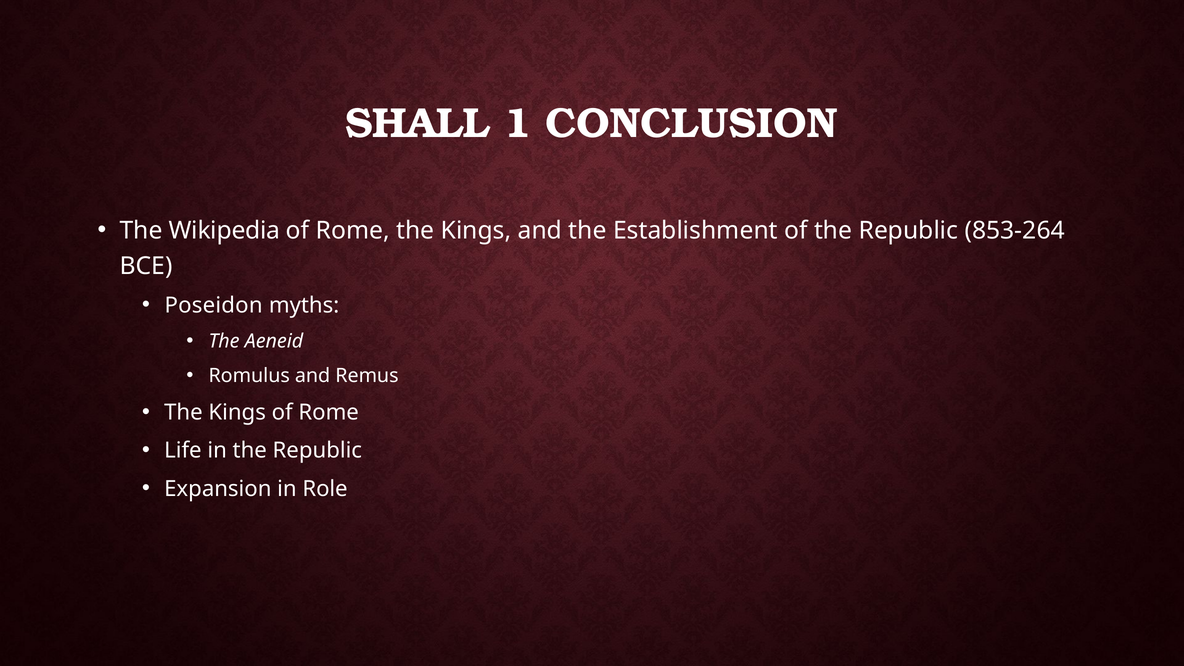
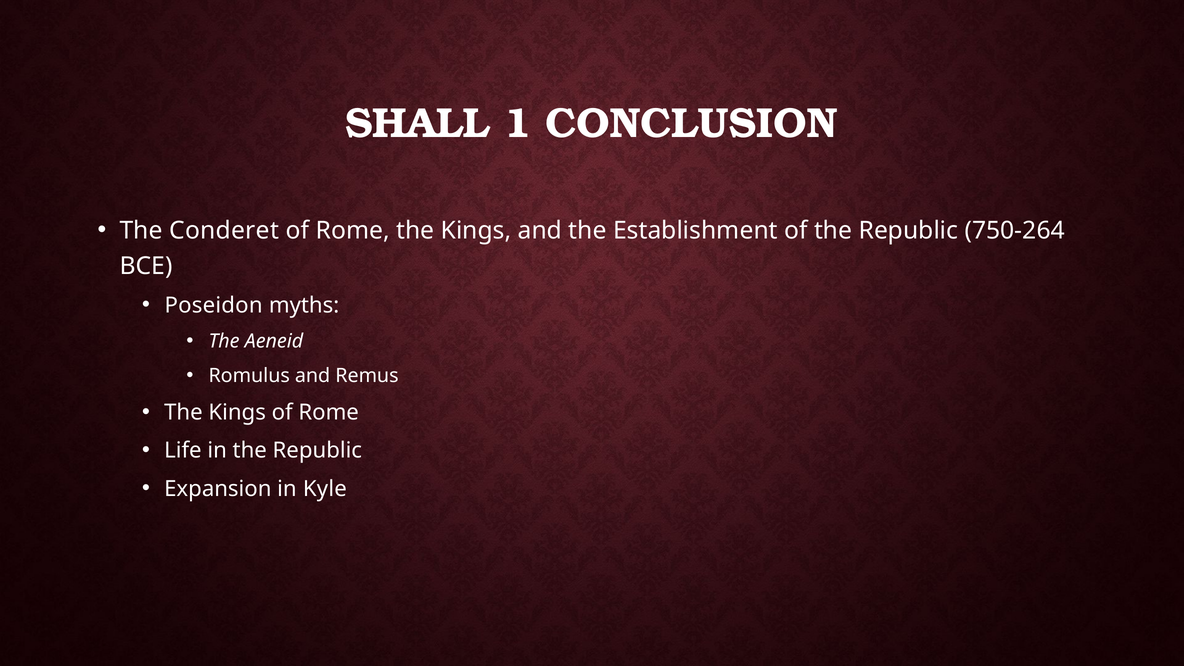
Wikipedia: Wikipedia -> Conderet (224, 230)
853-264: 853-264 -> 750-264 (1015, 230)
Role: Role -> Kyle (325, 489)
